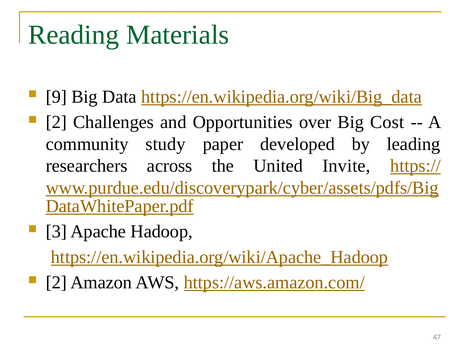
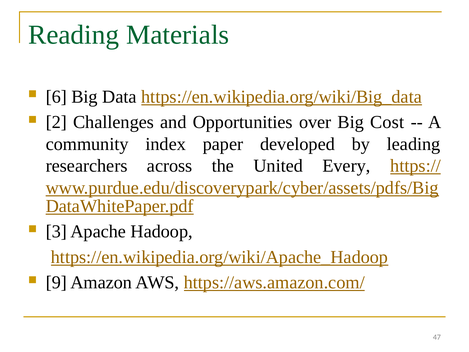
9: 9 -> 6 (56, 97)
study: study -> index (166, 144)
Invite: Invite -> Every (346, 166)
2: 2 -> 9 (56, 282)
